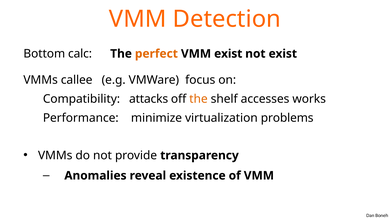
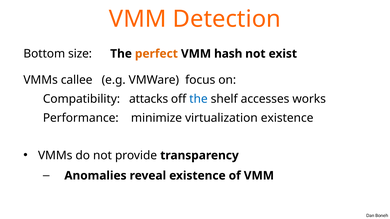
calc: calc -> size (80, 54)
VMM exist: exist -> hash (228, 54)
the colour: orange -> blue (198, 99)
virtualization problems: problems -> existence (287, 118)
